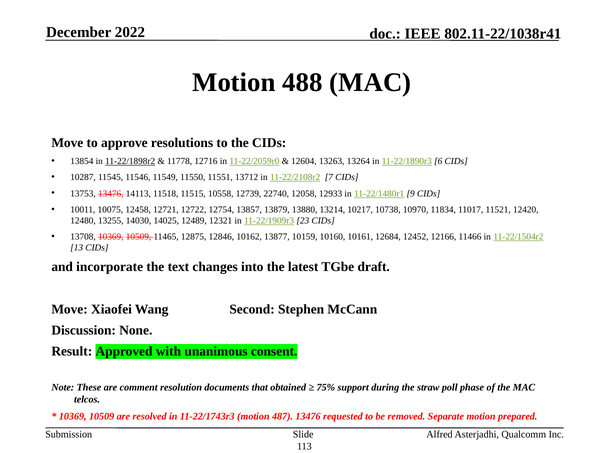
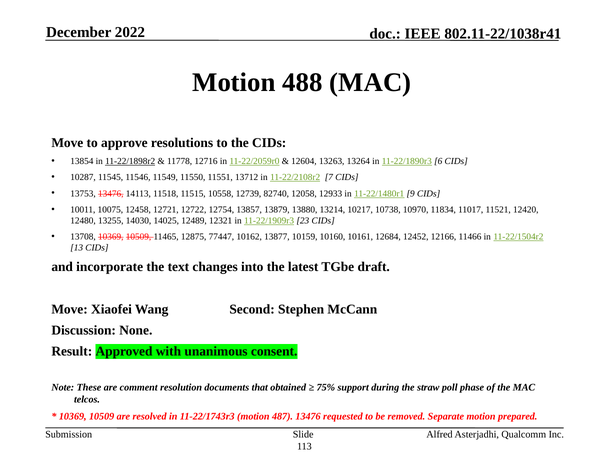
22740: 22740 -> 82740 (276, 193)
12846: 12846 -> 77447 (221, 237)
